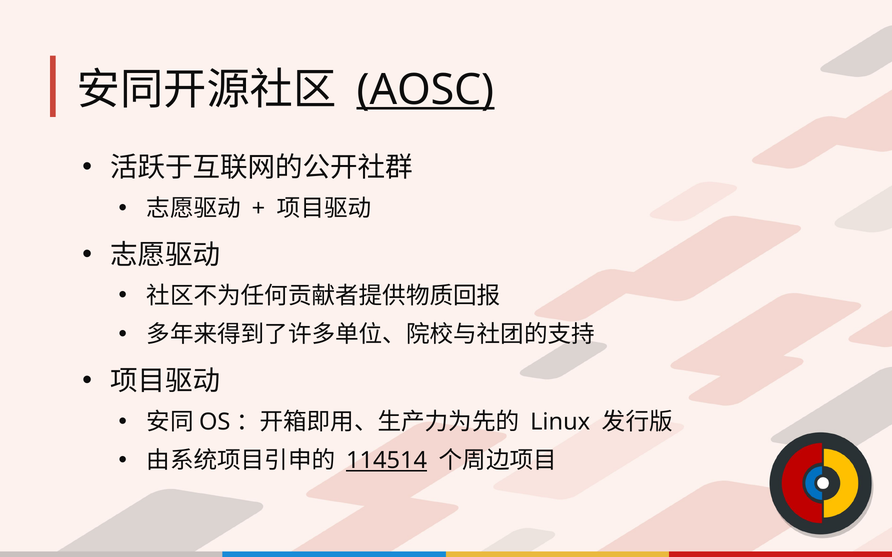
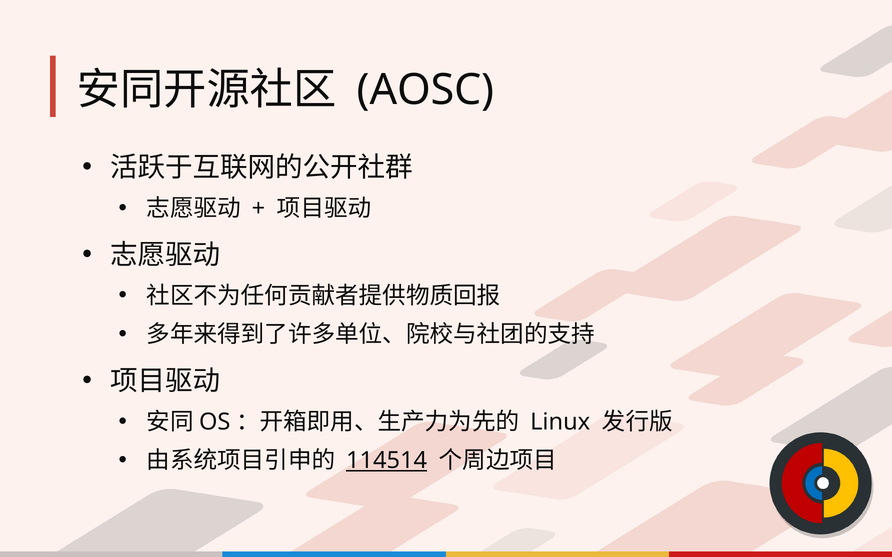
AOSC underline: present -> none (426, 90)
